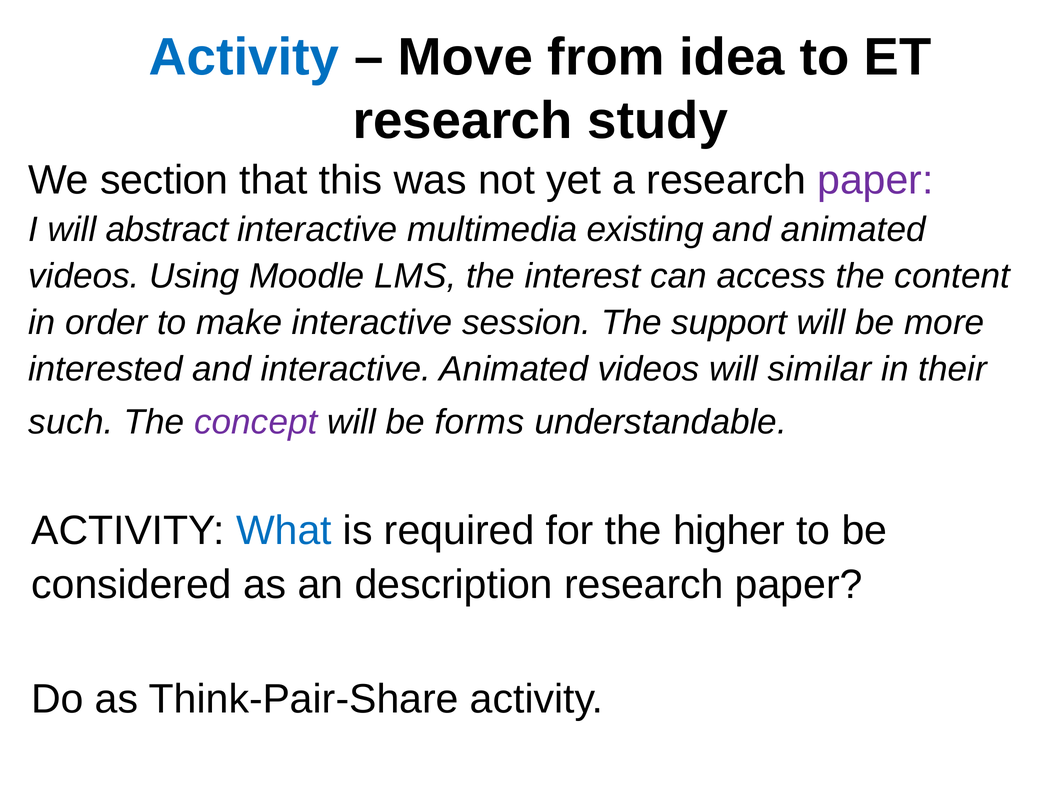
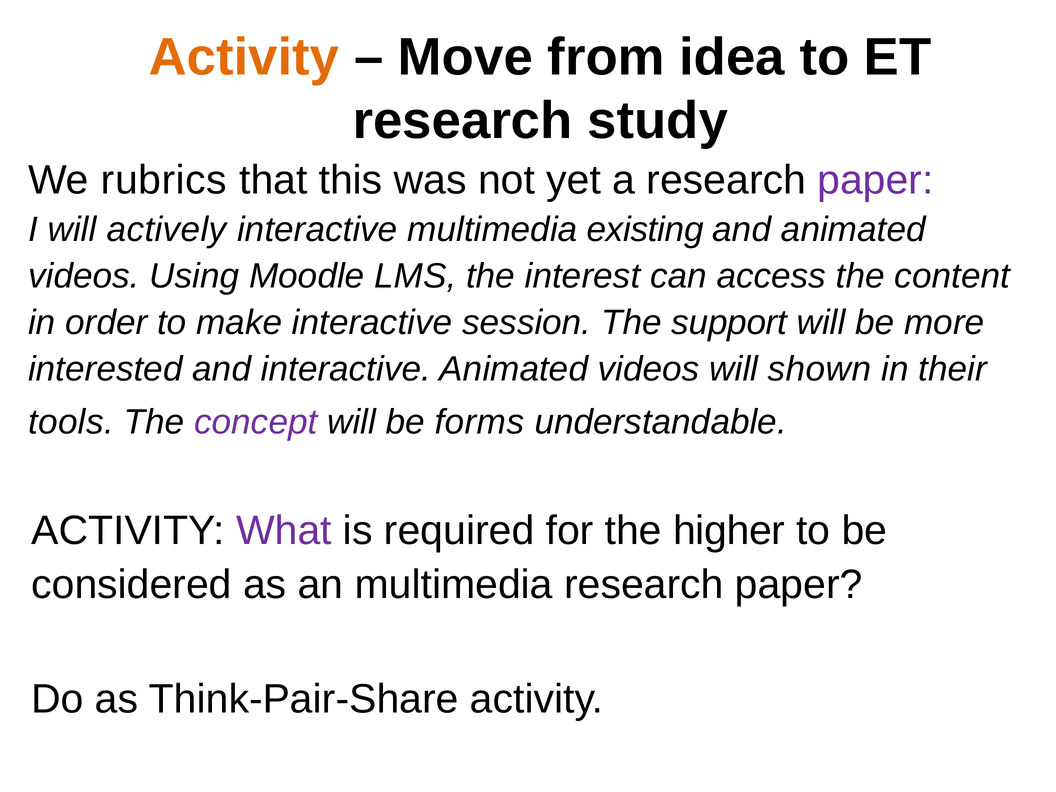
Activity colour: blue -> orange (244, 57)
section: section -> rubrics (164, 180)
abstract: abstract -> actively (167, 230)
similar: similar -> shown (820, 369)
such: such -> tools (71, 422)
What colour: blue -> purple (284, 530)
an description: description -> multimedia (454, 585)
